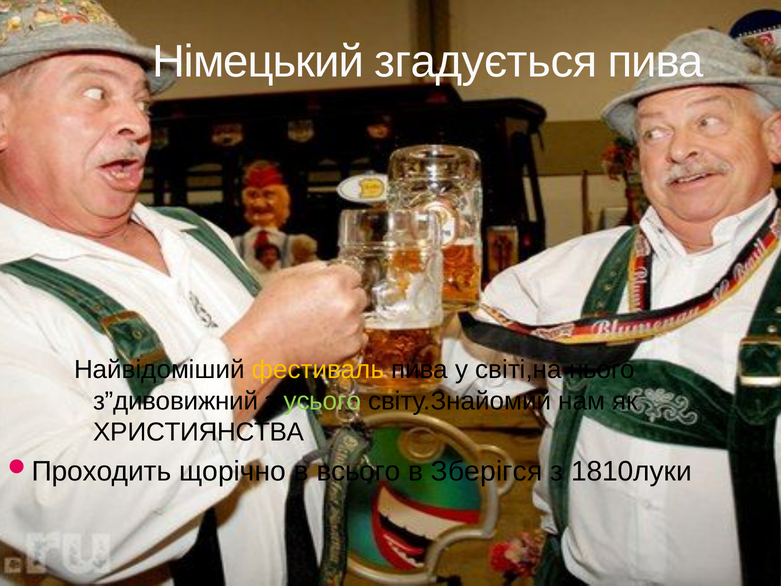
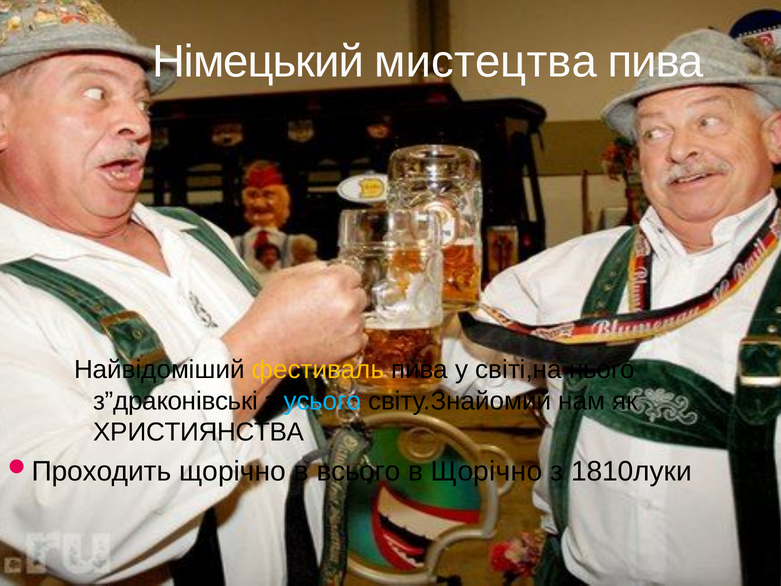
згадується: згадується -> мистецтва (486, 62)
з”дивовижний: з”дивовижний -> з”драконівські (176, 401)
усього colour: light green -> light blue (322, 401)
в Зберігся: Зберігся -> Щорічно (487, 471)
